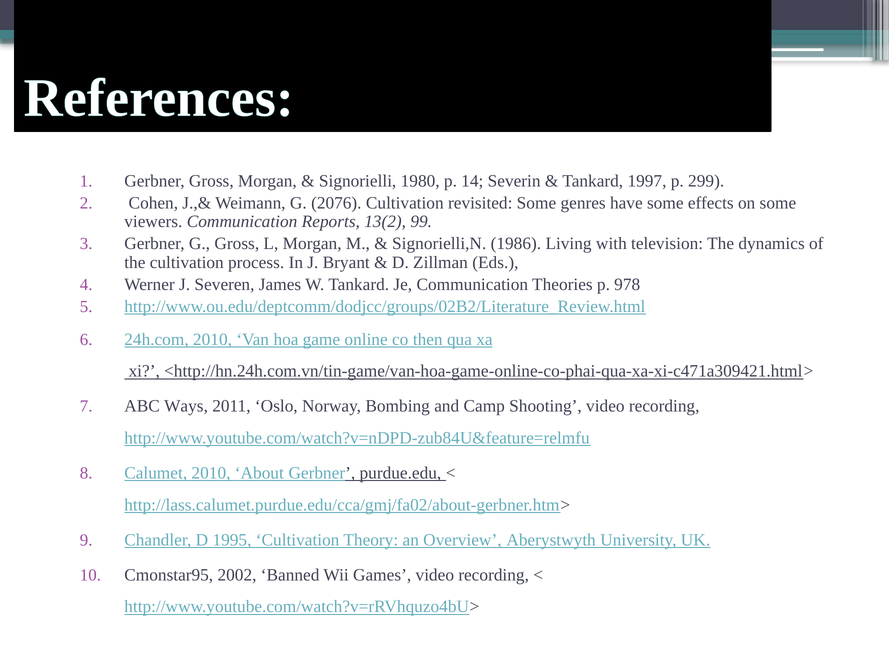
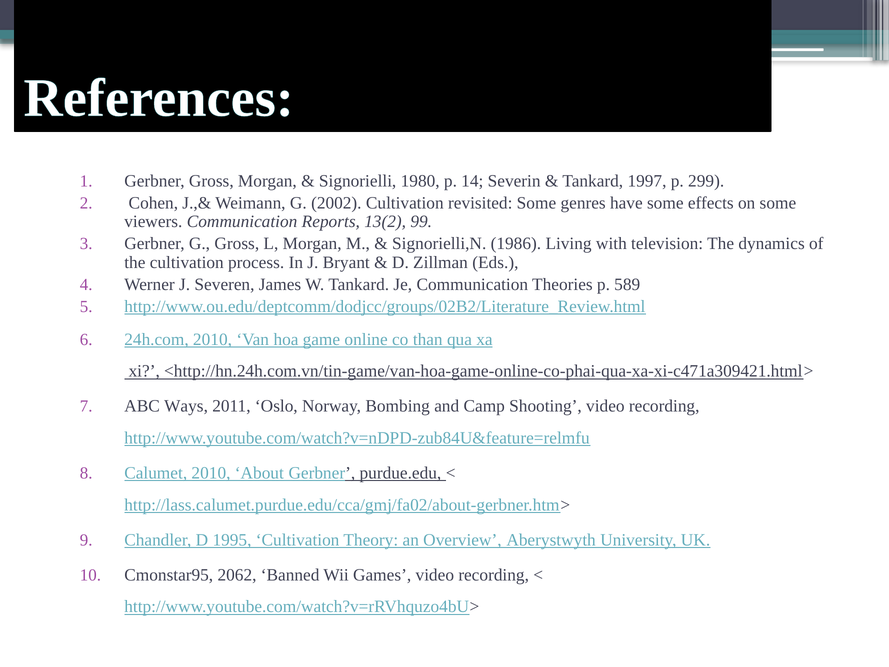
2076: 2076 -> 2002 (336, 203)
978: 978 -> 589 (627, 284)
then: then -> than (428, 339)
2002: 2002 -> 2062 (237, 575)
